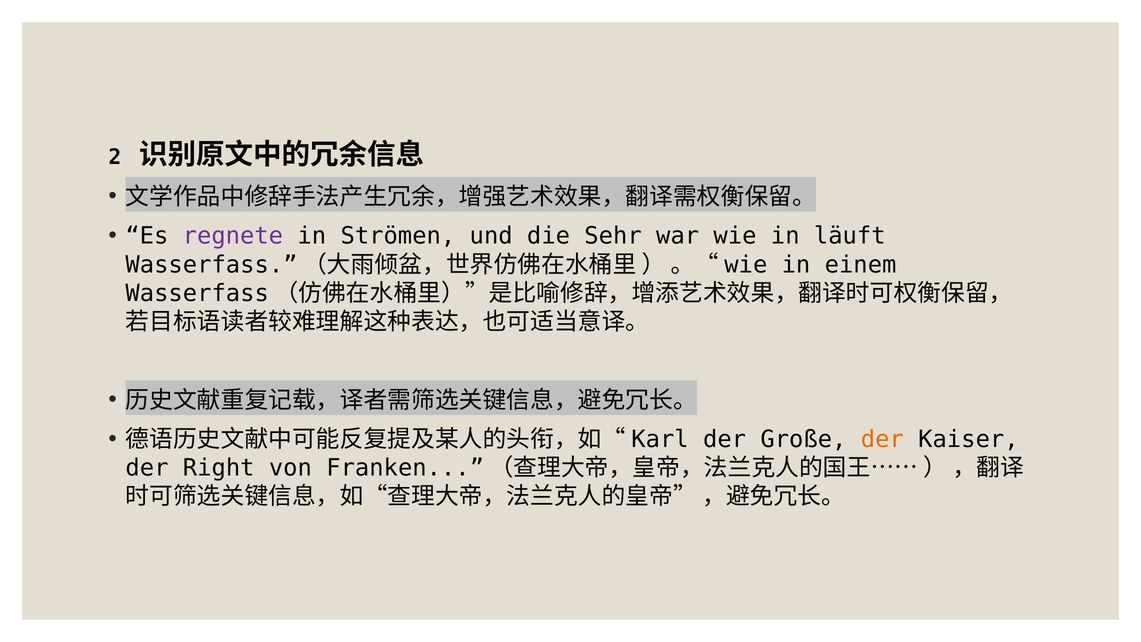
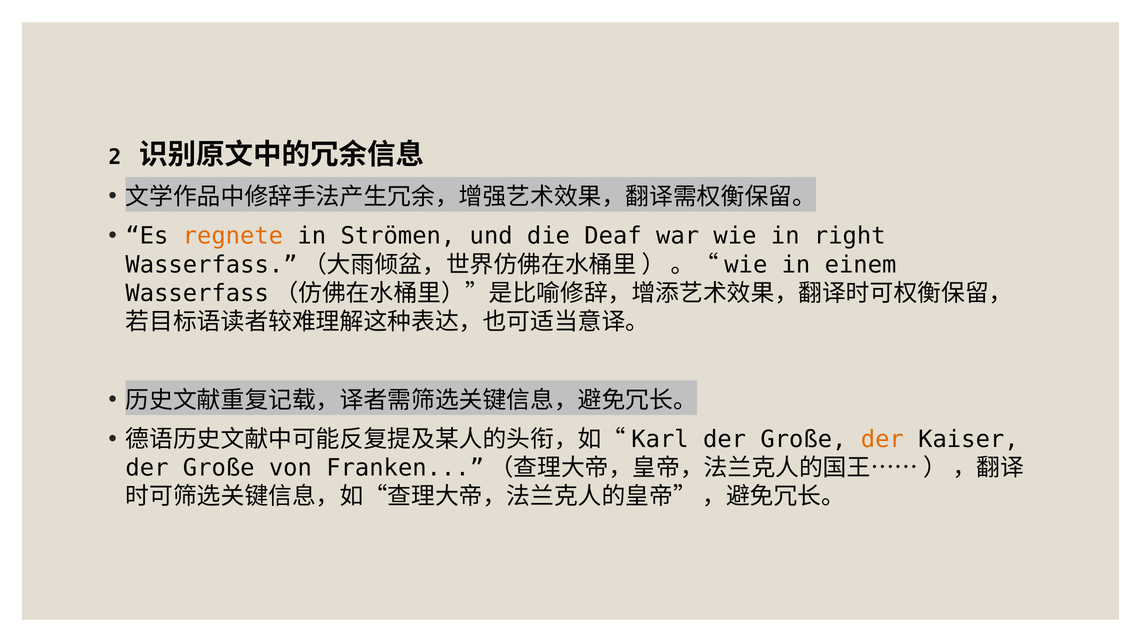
regnete colour: purple -> orange (233, 236)
Sehr: Sehr -> Deaf (613, 236)
läuft: läuft -> right (850, 236)
Right: Right -> Große (219, 468)
